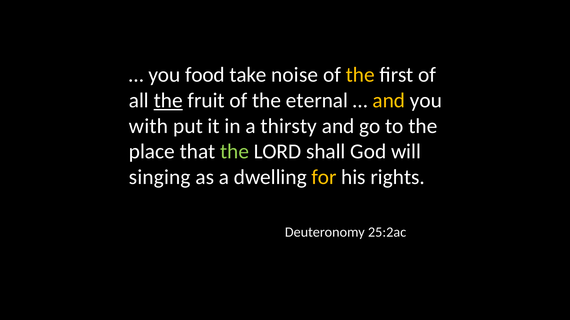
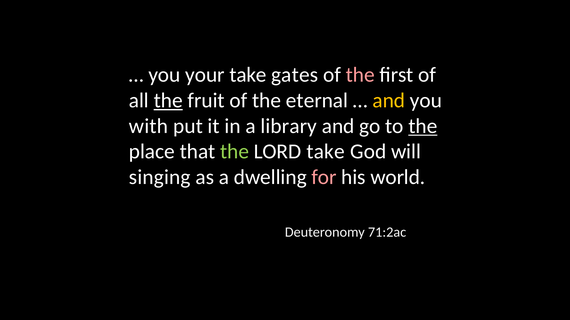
food: food -> your (205, 75)
noise: noise -> gates (295, 75)
the colour: yellow -> pink (360, 75)
thirsty: thirsty -> library (289, 126)
the underline: none -> present (423, 126)
LORD shall: shall -> take (326, 152)
for colour: yellow -> pink (324, 178)
rights: rights -> world (398, 178)
25:2ac: 25:2ac -> 71:2ac (387, 233)
